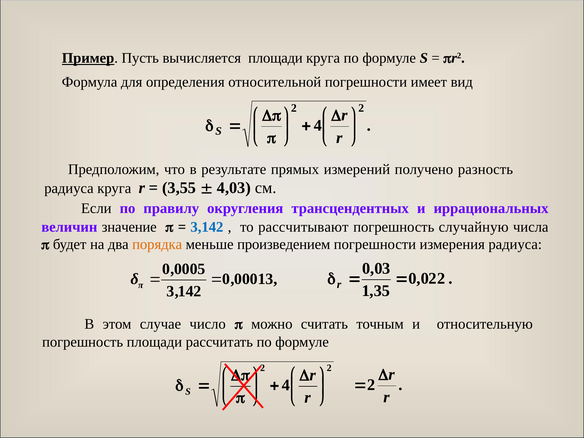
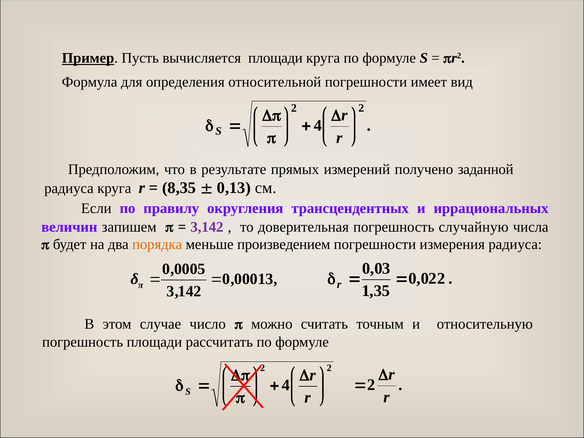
разность: разность -> заданной (486, 169)
3,55: 3,55 -> 8,35 (179, 188)
4,03: 4,03 -> 0,13 (234, 188)
значение: значение -> запишем (129, 227)
3,142 colour: blue -> purple (207, 227)
рассчитывают: рассчитывают -> доверительная (303, 227)
